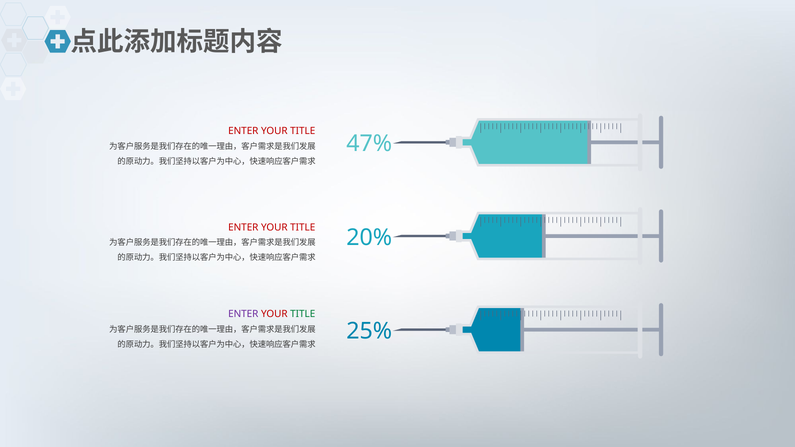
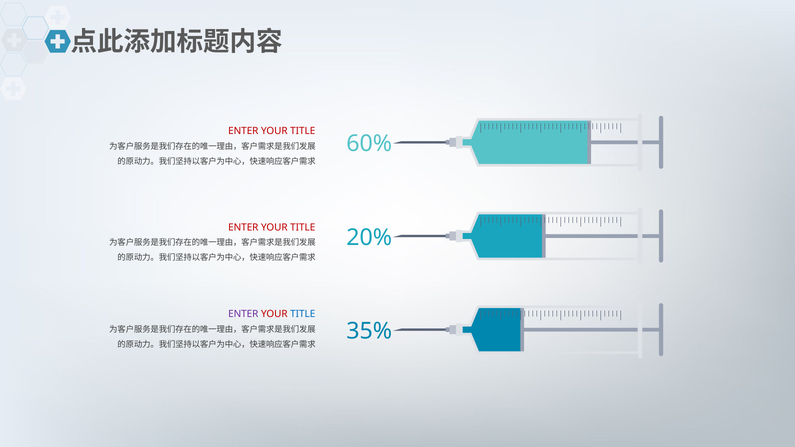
47%: 47% -> 60% (369, 144)
TITLE colour: green -> blue (303, 314)
25%: 25% -> 35% (369, 331)
